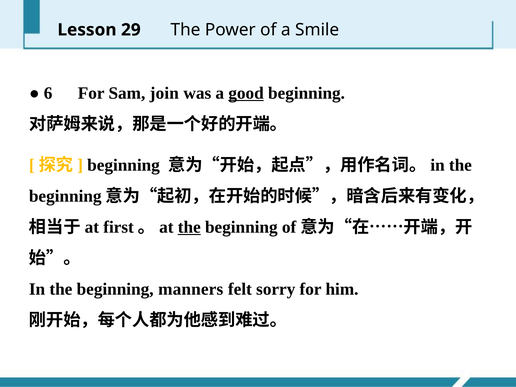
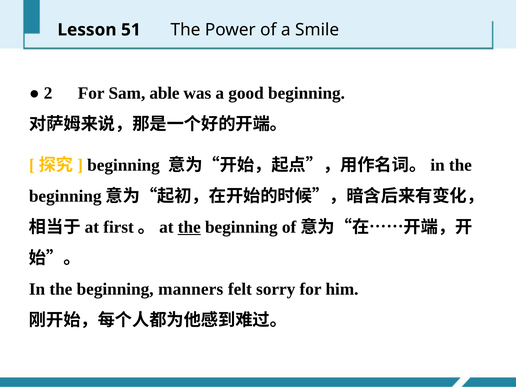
29: 29 -> 51 (131, 30)
6: 6 -> 2 (48, 93)
join: join -> able (164, 93)
good underline: present -> none (246, 93)
